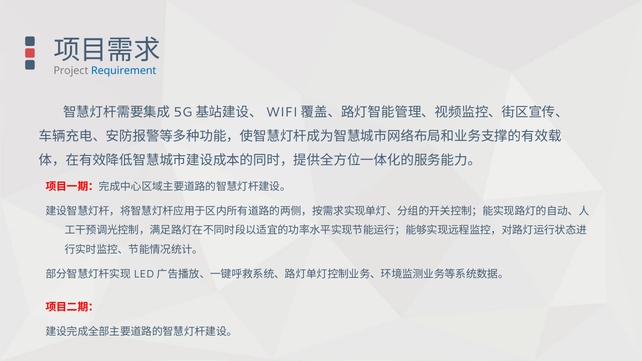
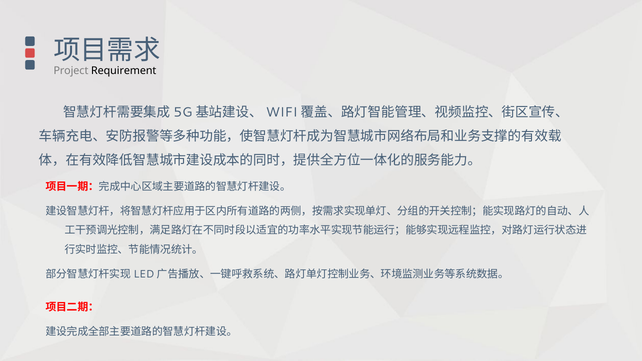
Requirement colour: blue -> black (124, 71)
